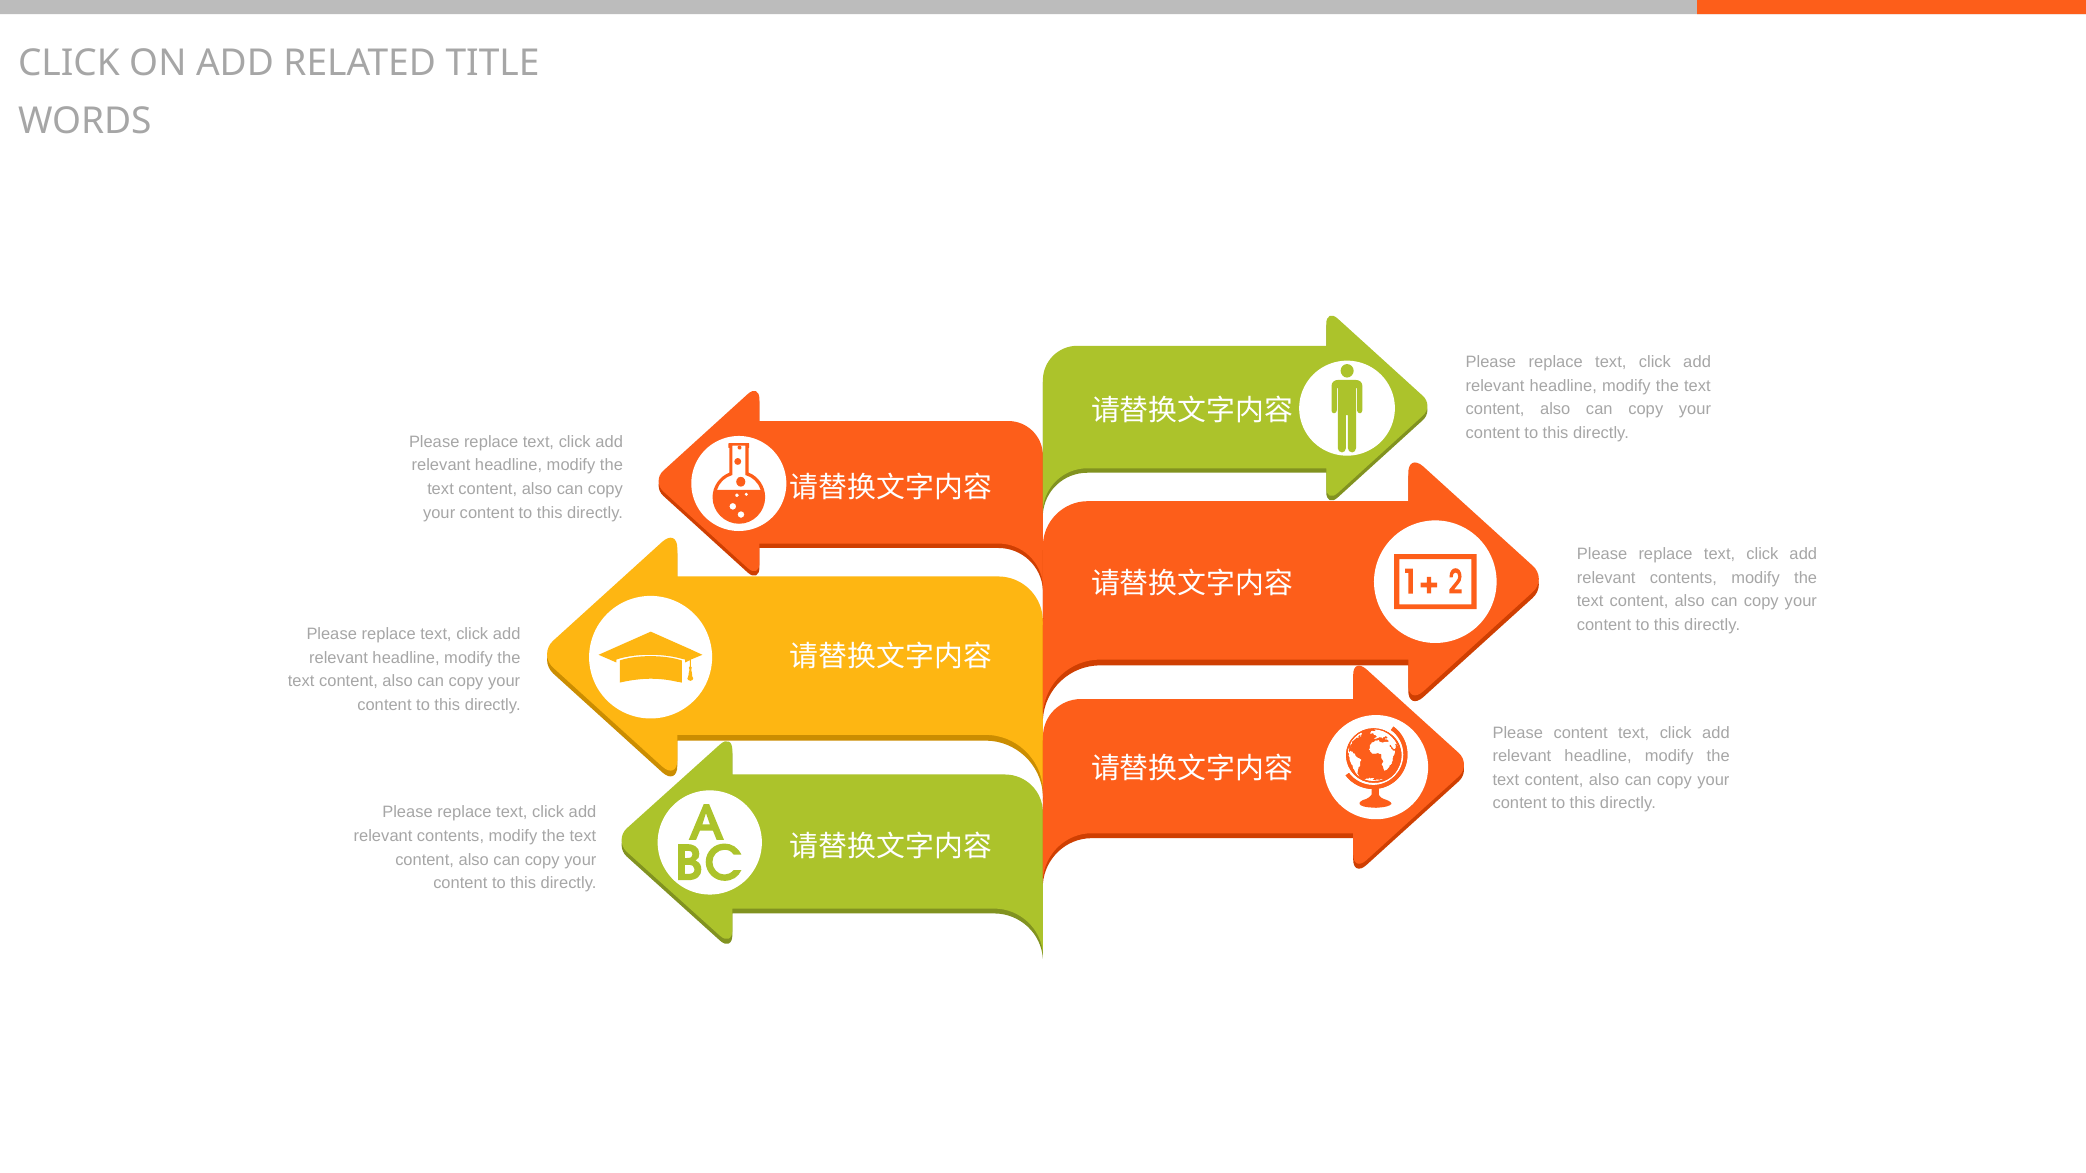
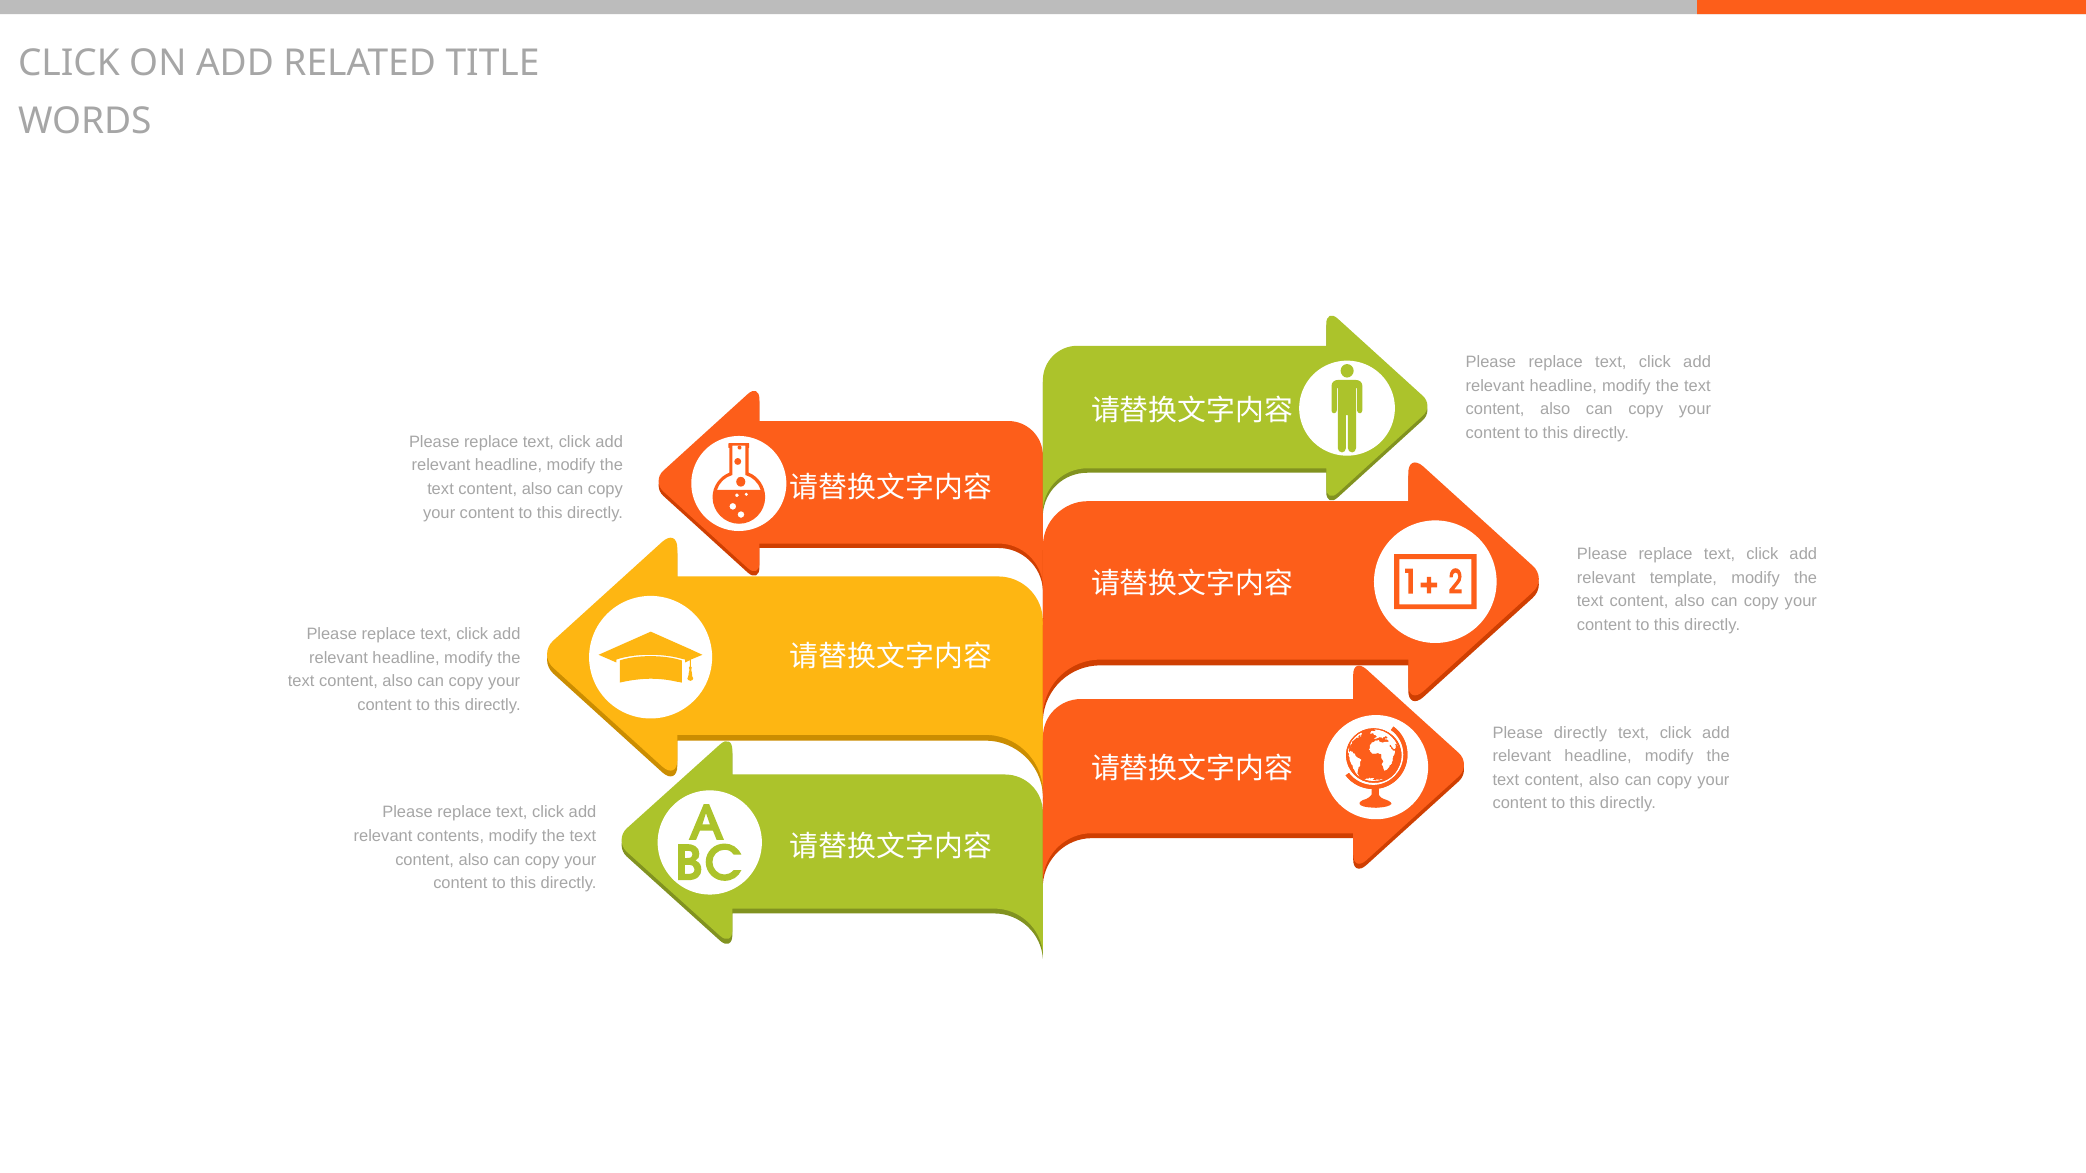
contents: contents -> template (1683, 578)
Please content: content -> directly (1580, 733)
